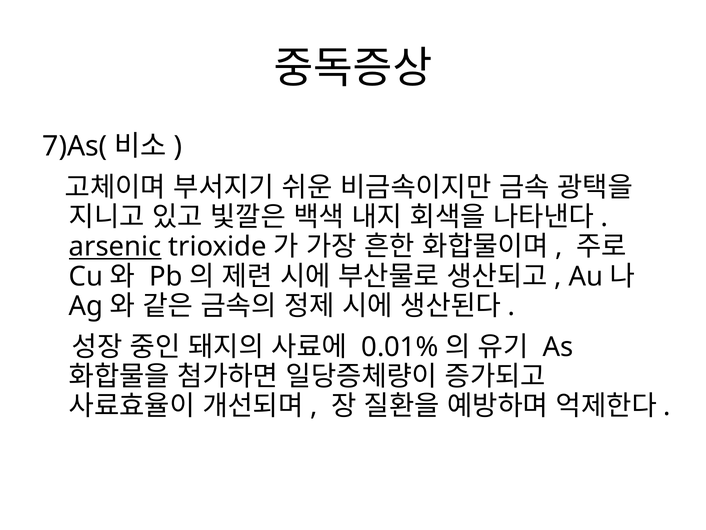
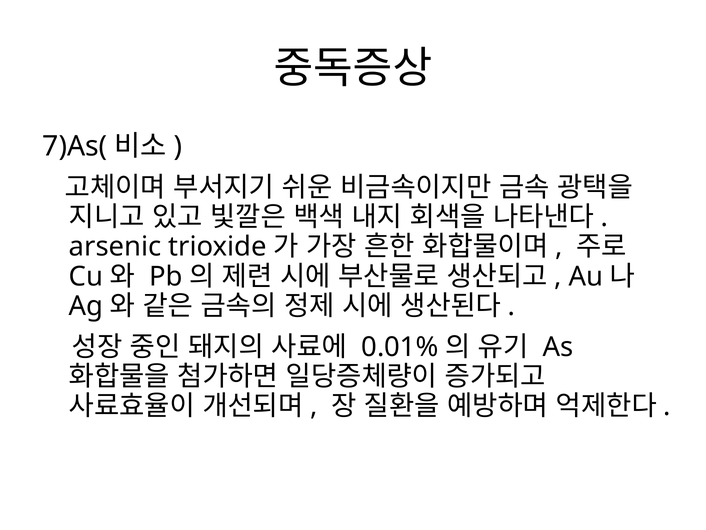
arsenic underline: present -> none (115, 247)
